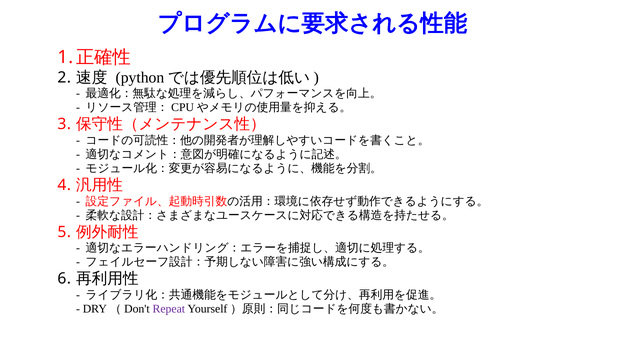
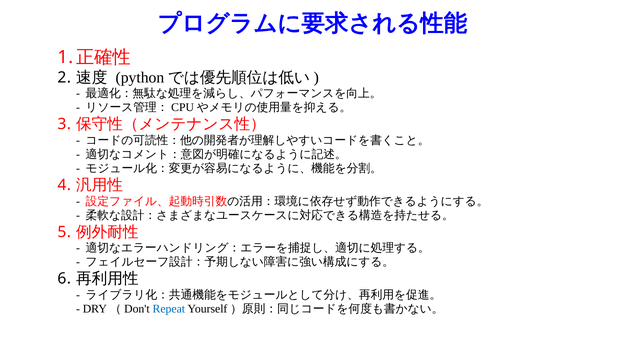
Repeat colour: purple -> blue (169, 309)
